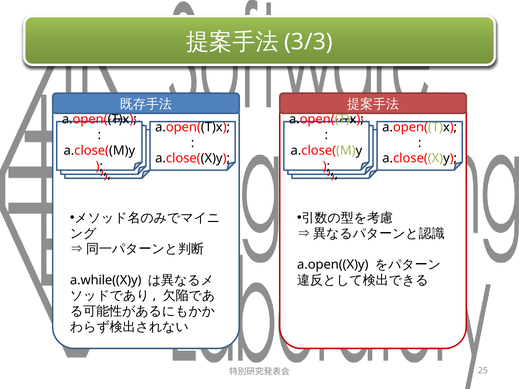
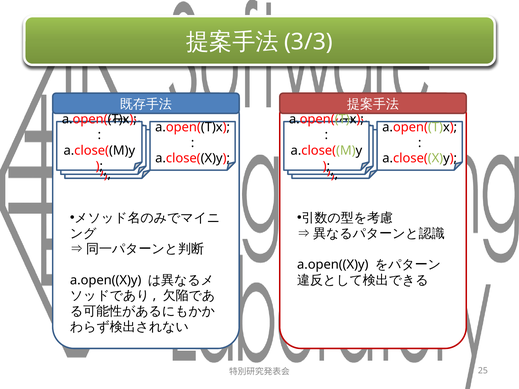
a.while((X)y: a.while((X)y -> a.open((X)y (106, 280)
